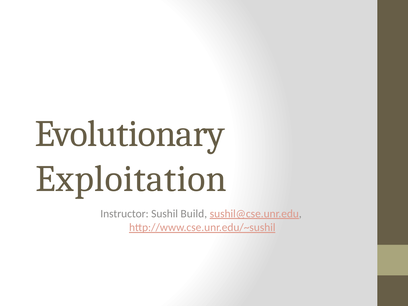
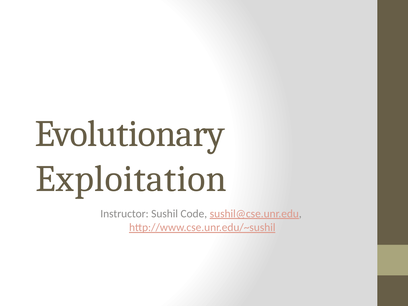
Build: Build -> Code (194, 214)
